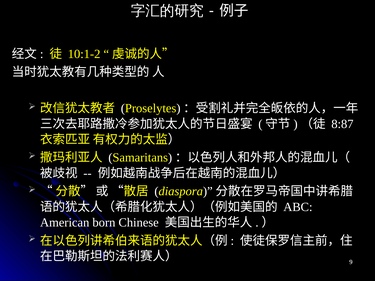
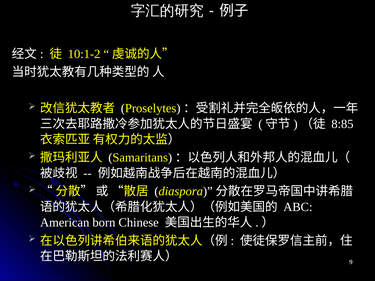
8:87: 8:87 -> 8:85 (342, 124)
